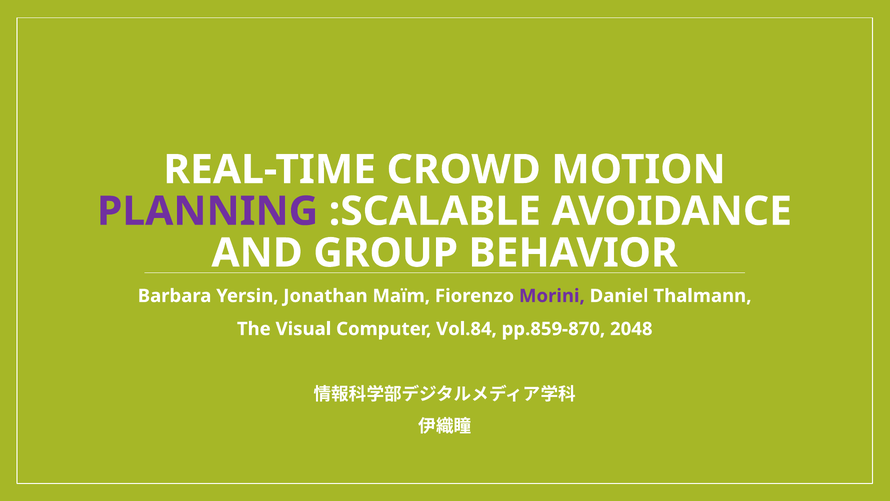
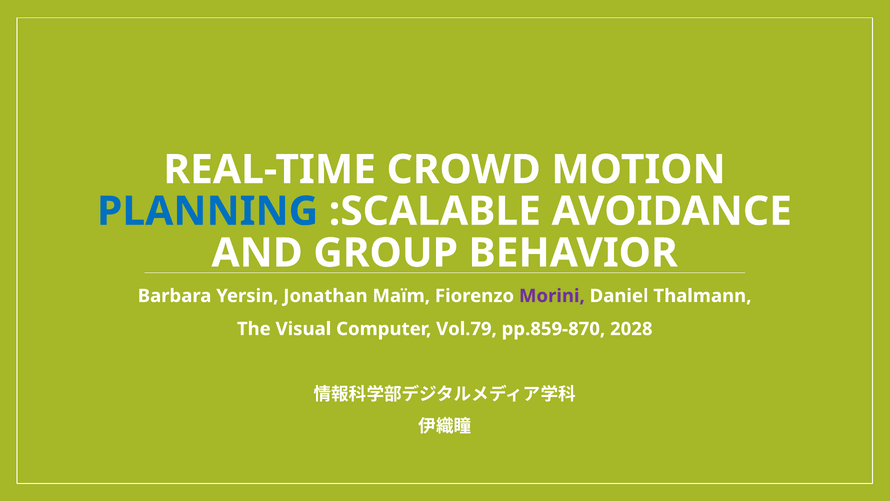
PLANNING colour: purple -> blue (208, 211)
Vol.84: Vol.84 -> Vol.79 (466, 329)
2048: 2048 -> 2028 (631, 329)
